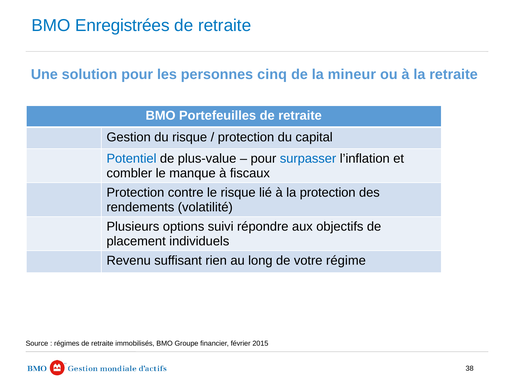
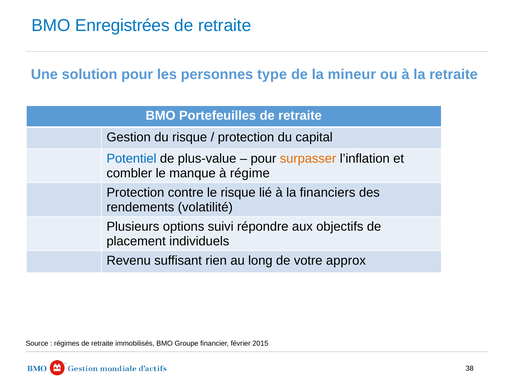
cinq: cinq -> type (272, 74)
surpasser colour: blue -> orange (308, 159)
fiscaux: fiscaux -> régime (250, 173)
la protection: protection -> financiers (328, 192)
régime: régime -> approx (346, 260)
